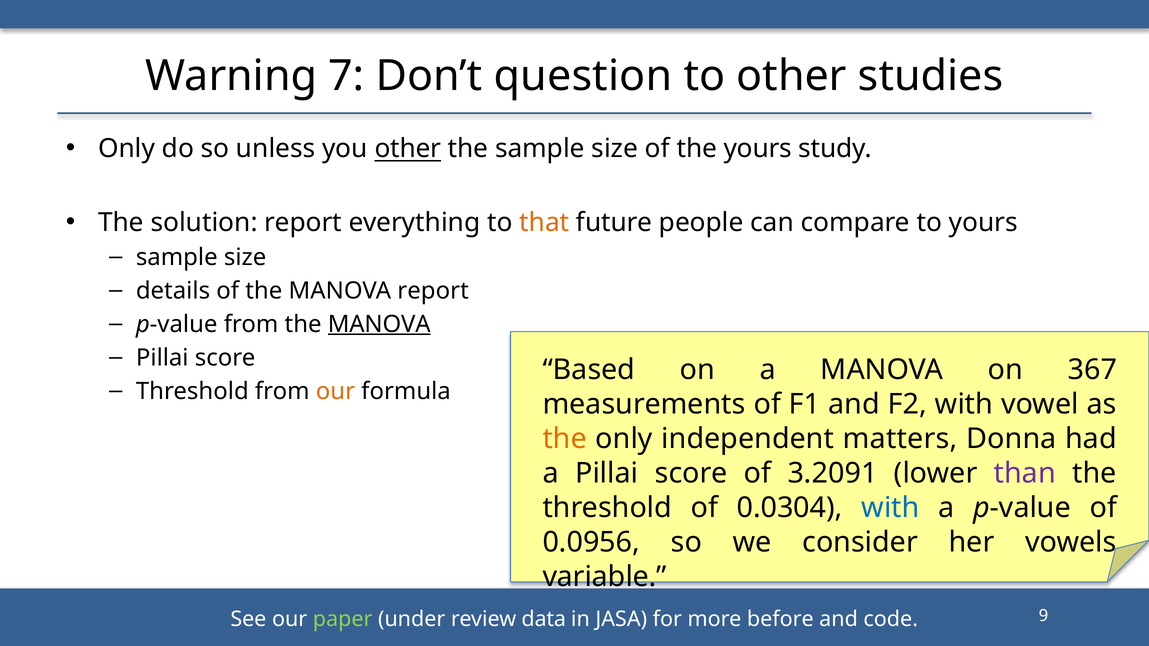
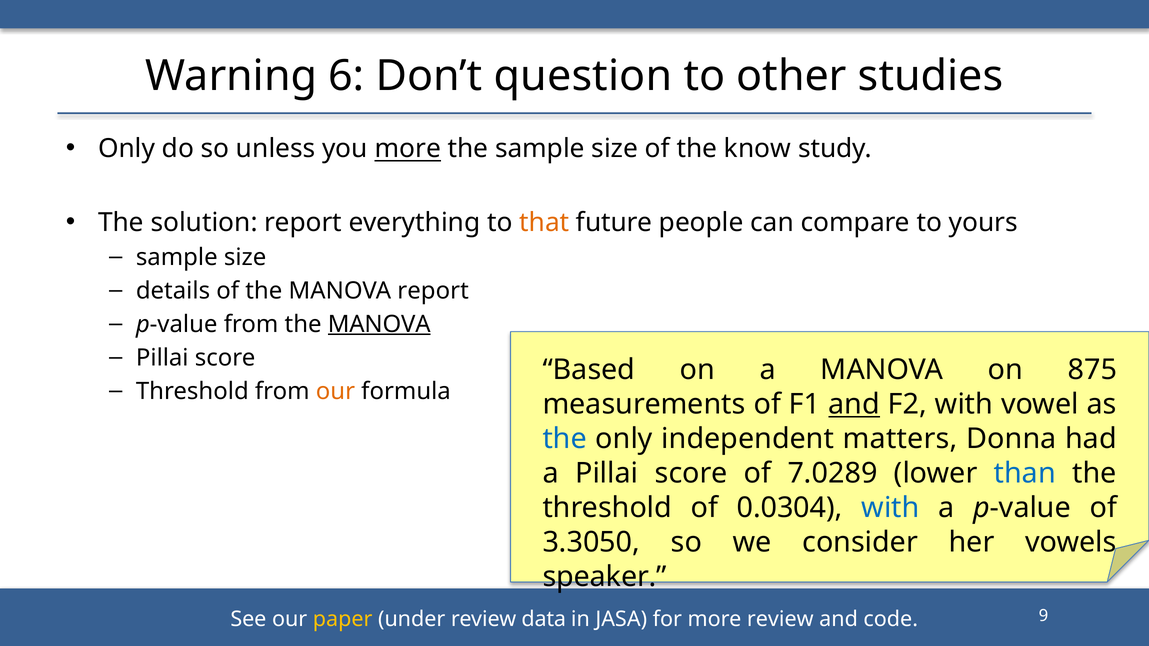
7: 7 -> 6 (346, 76)
you other: other -> more (408, 149)
the yours: yours -> know (758, 149)
367: 367 -> 875 (1092, 370)
and underline: none -> present (854, 405)
the colour: orange -> blue (565, 439)
3.2091: 3.2091 -> 7.0289 (833, 474)
than colour: purple -> blue (1025, 474)
0.0956: 0.0956 -> 3.3050 (591, 543)
variable: variable -> speaker (605, 577)
paper colour: light green -> yellow (343, 619)
more before: before -> review (780, 619)
